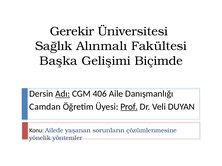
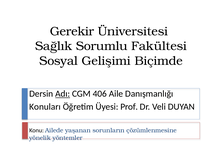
Alınmalı: Alınmalı -> Sorumlu (102, 46)
Başka: Başka -> Sosyal (59, 61)
Camdan: Camdan -> Konuları (45, 107)
Prof underline: present -> none (129, 107)
